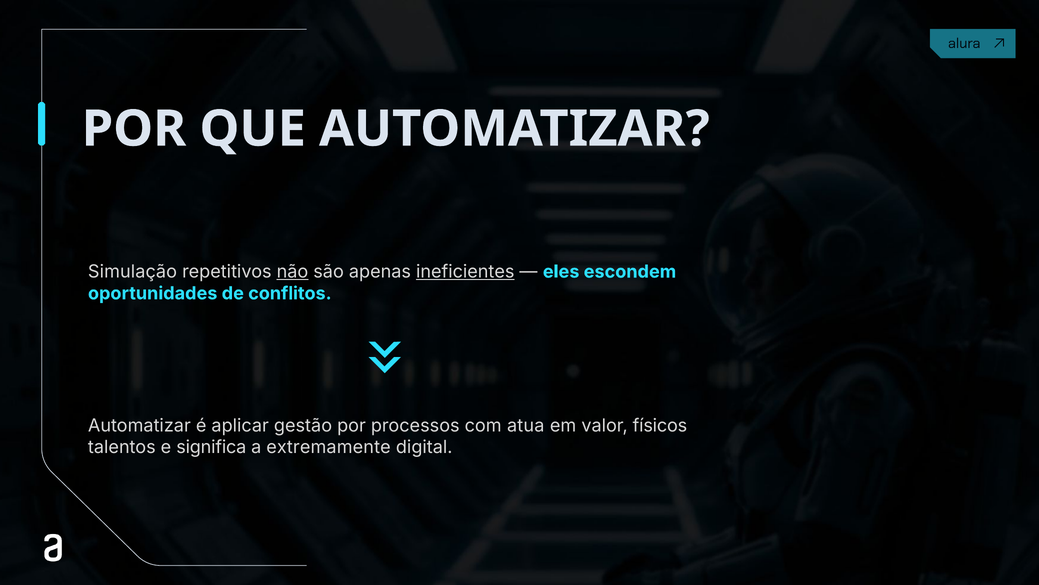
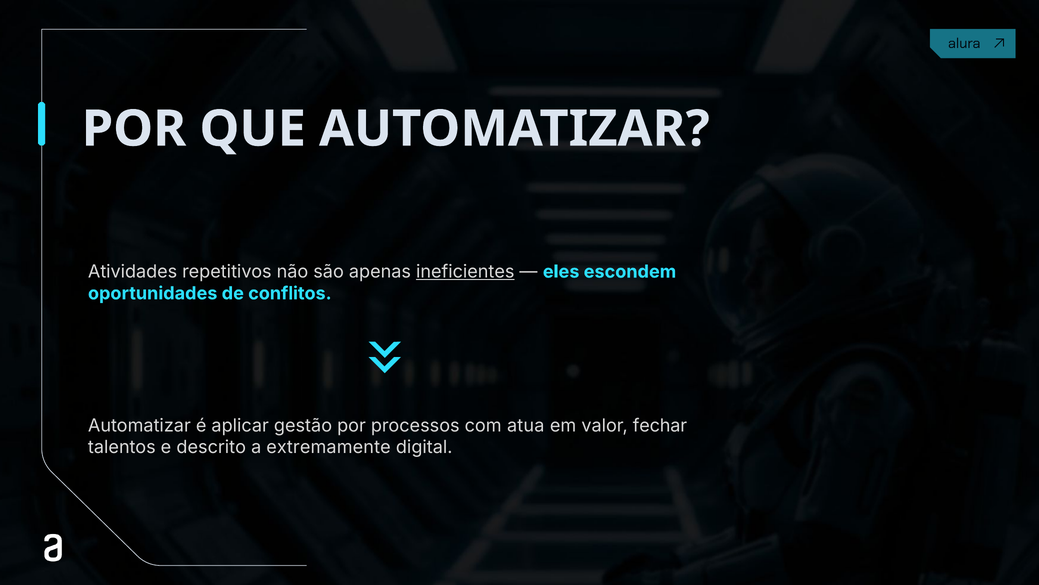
Simulação: Simulação -> Atividades (133, 271)
não underline: present -> none (292, 271)
físicos: físicos -> fechar (660, 425)
significa: significa -> descrito (211, 447)
